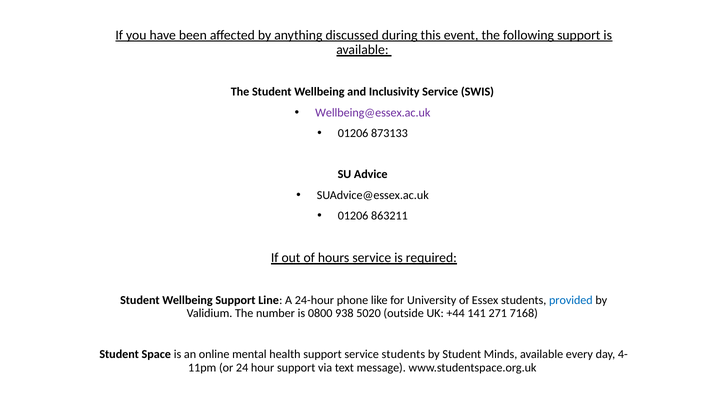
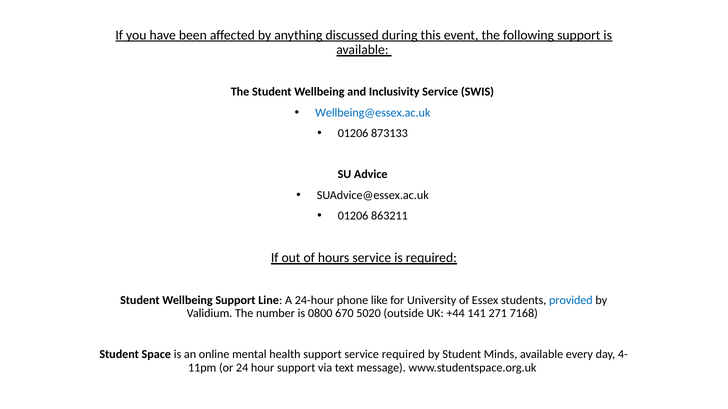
Wellbeing@essex.ac.uk colour: purple -> blue (373, 113)
938: 938 -> 670 (344, 314)
service students: students -> required (403, 355)
